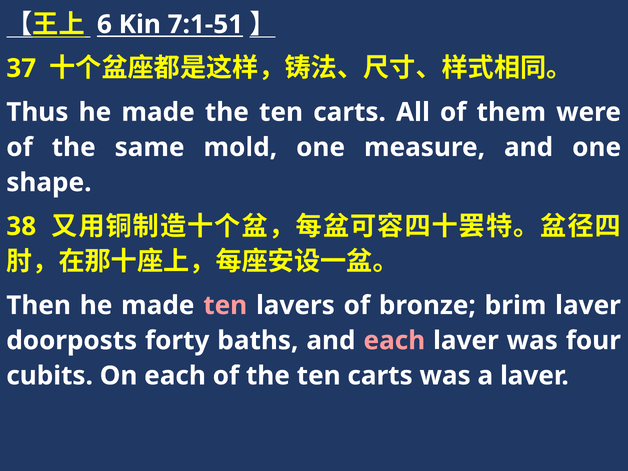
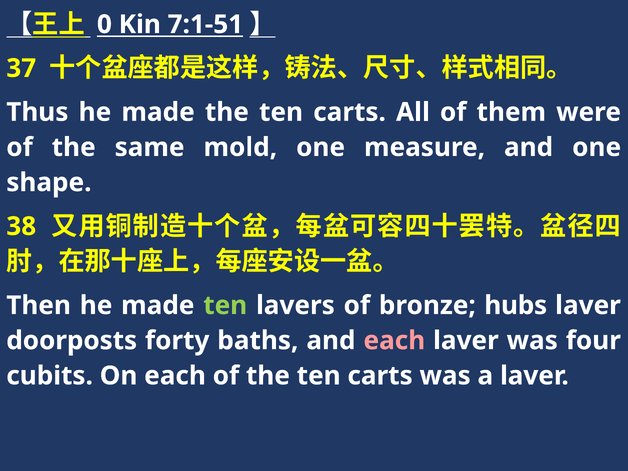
6: 6 -> 0 (104, 24)
ten colour: pink -> light green (225, 305)
brim: brim -> hubs (516, 305)
